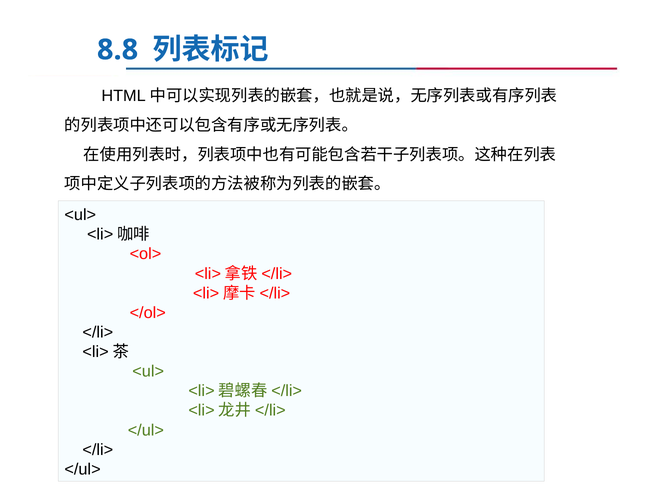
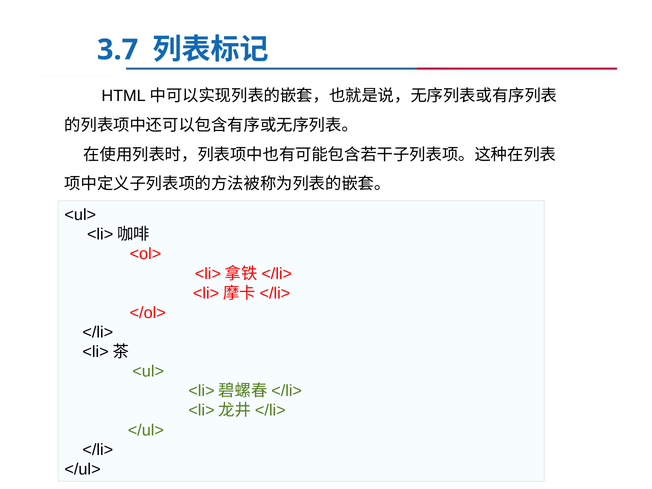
8.8: 8.8 -> 3.7 (118, 50)
